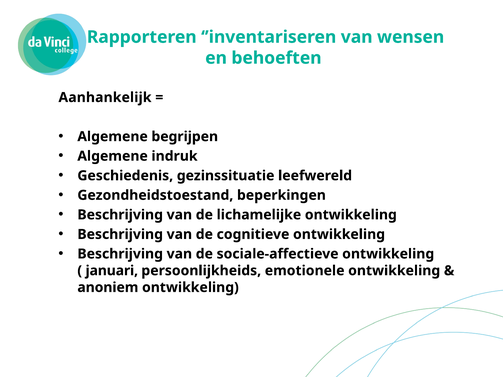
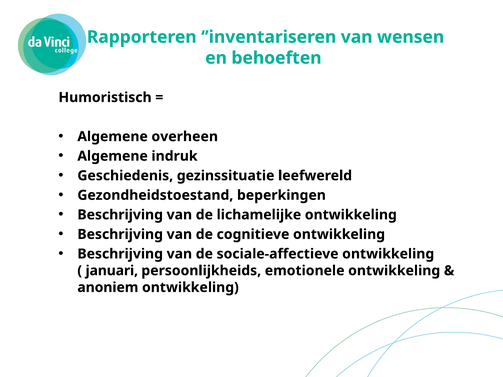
Aanhankelijk: Aanhankelijk -> Humoristisch (105, 98)
begrijpen: begrijpen -> overheen (185, 137)
